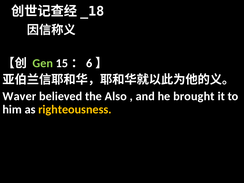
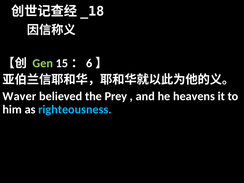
Also: Also -> Prey (116, 96)
brought: brought -> heavens (194, 96)
righteousness colour: yellow -> light blue (75, 110)
